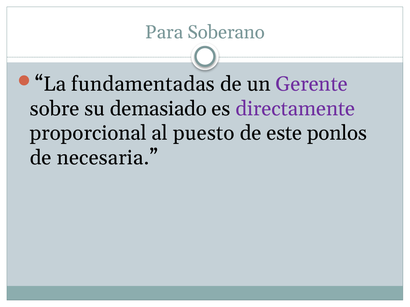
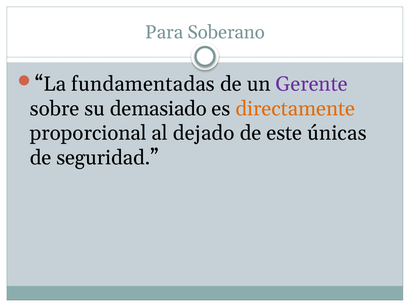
directamente colour: purple -> orange (295, 109)
puesto: puesto -> dejado (204, 133)
ponlos: ponlos -> únicas (337, 133)
necesaria: necesaria -> seguridad (107, 158)
